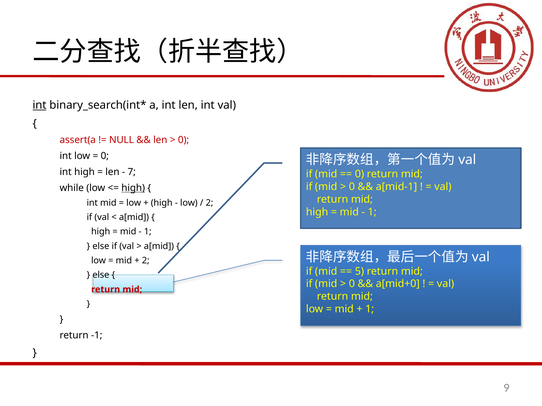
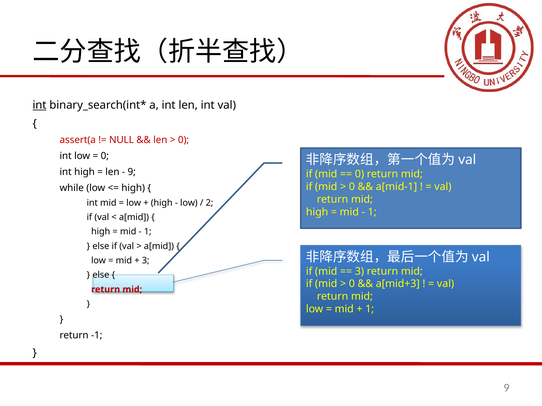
7: 7 -> 9 (132, 172)
high underline: present -> none (133, 188)
2: 2 -> 3 (146, 261)
5: 5 -> 3 (359, 272)
a[mid+0: a[mid+0 -> a[mid+3 (398, 284)
